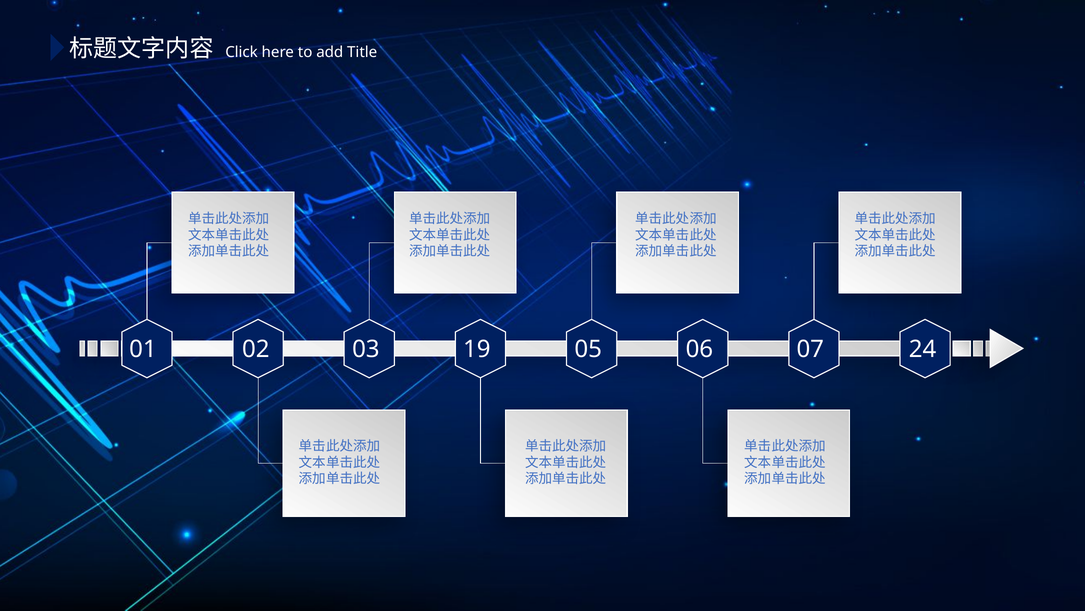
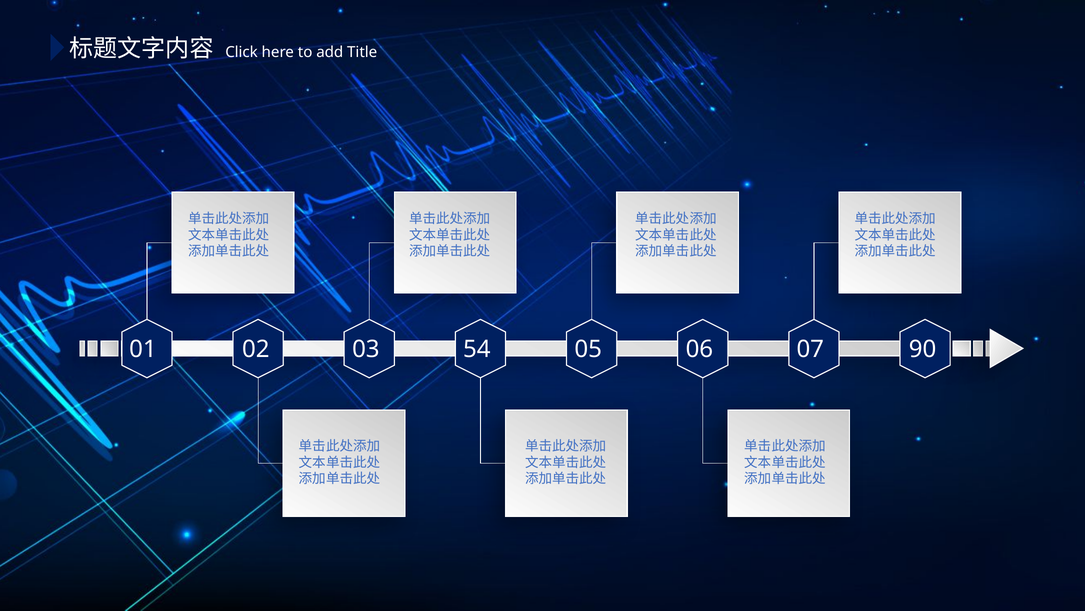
19: 19 -> 54 (477, 349)
24: 24 -> 90 (923, 349)
